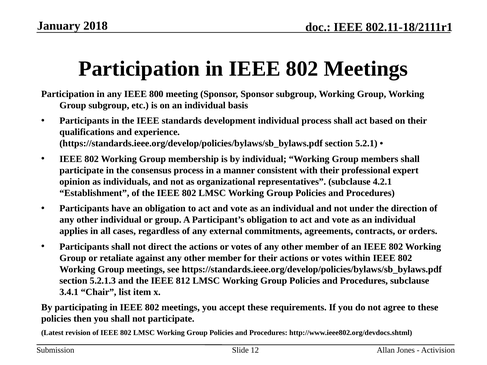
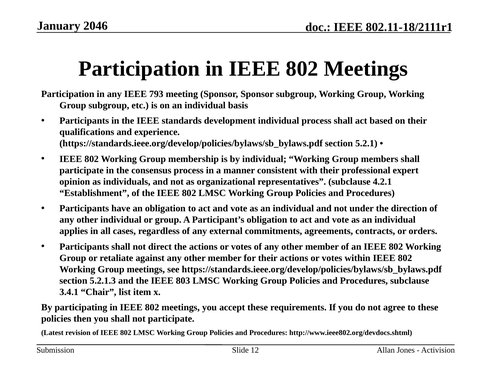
2018: 2018 -> 2046 (96, 26)
800: 800 -> 793 (156, 94)
812: 812 -> 803 (183, 281)
